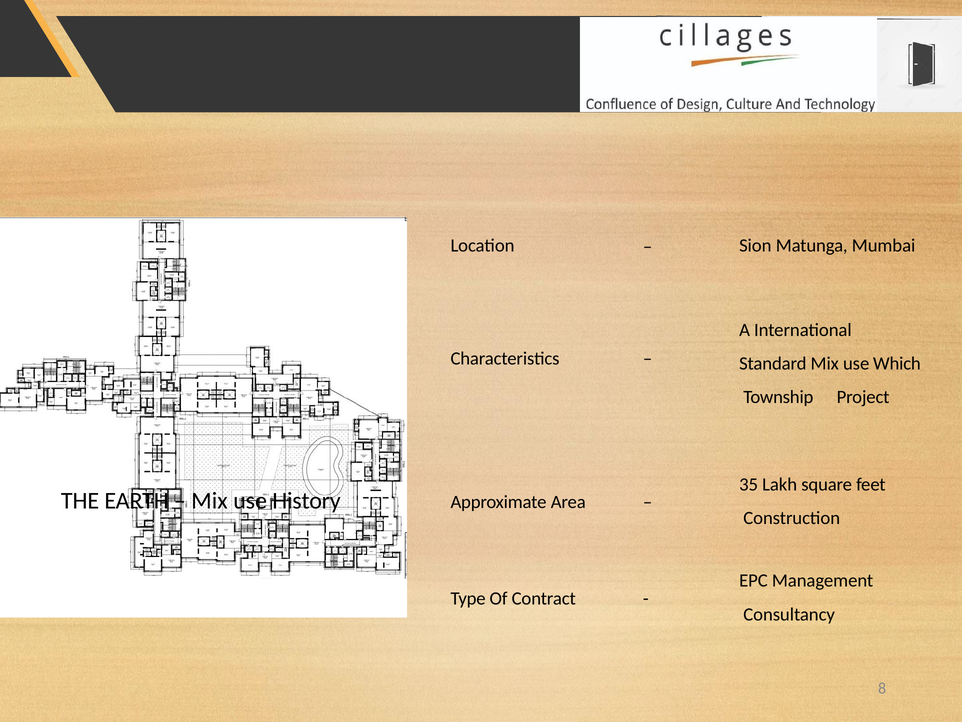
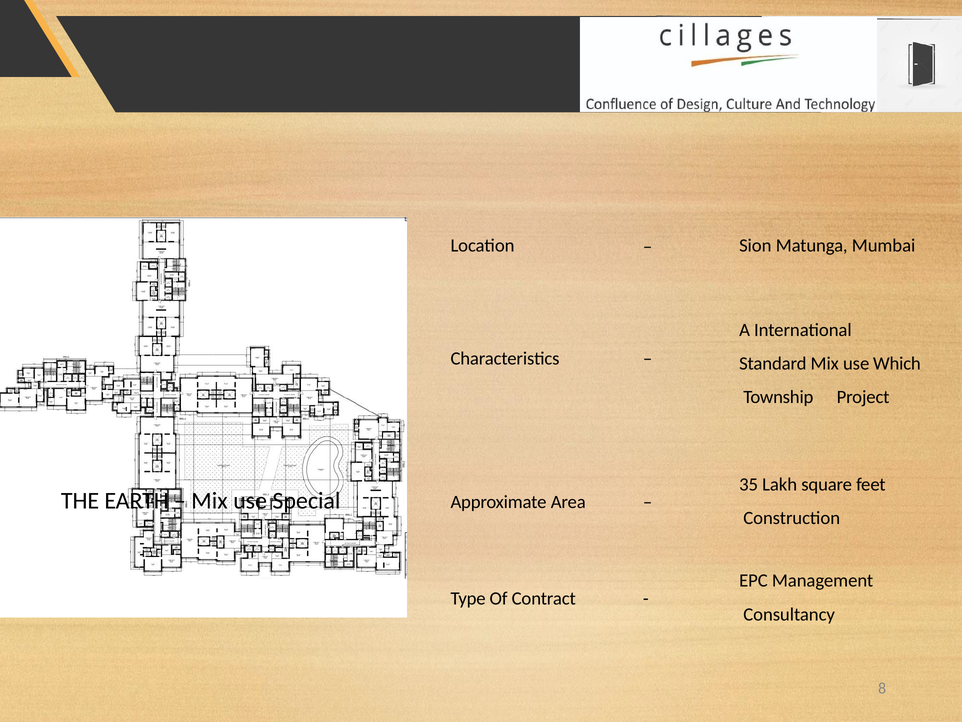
History: History -> Special (306, 500)
